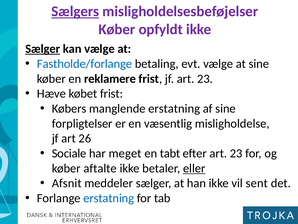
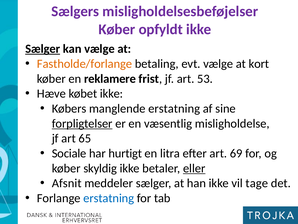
Sælgers underline: present -> none (75, 11)
Fastholde/forlange colour: blue -> orange (85, 64)
at sine: sine -> kort (259, 64)
jf art 23: 23 -> 53 (205, 79)
købet frist: frist -> ikke (112, 93)
forpligtelser underline: none -> present (82, 123)
26: 26 -> 65 (85, 138)
meget: meget -> hurtigt (125, 153)
tabt: tabt -> litra (170, 153)
efter art 23: 23 -> 69 (236, 153)
aftalte: aftalte -> skyldig (100, 168)
sent: sent -> tage (257, 183)
